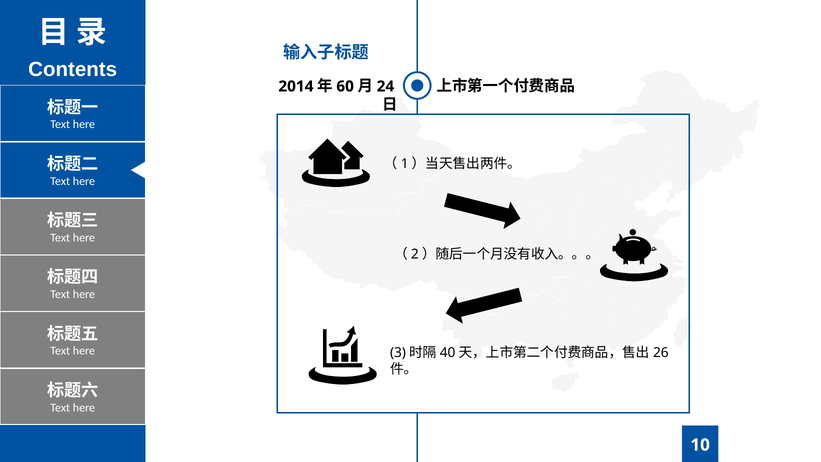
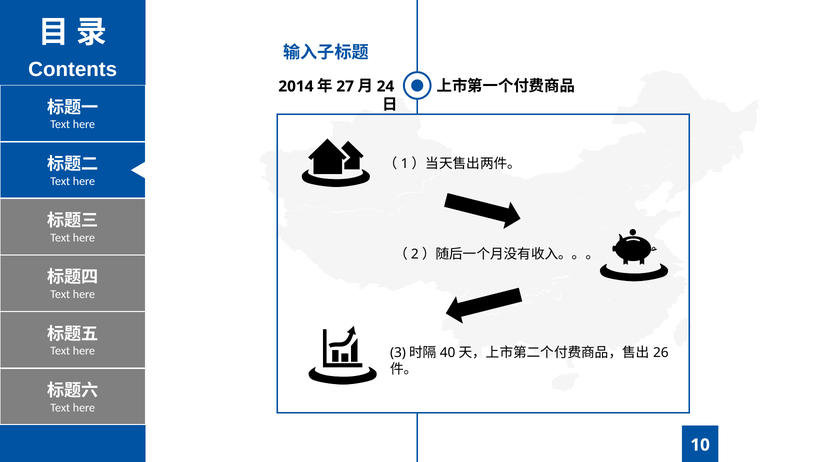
60: 60 -> 27 (345, 86)
